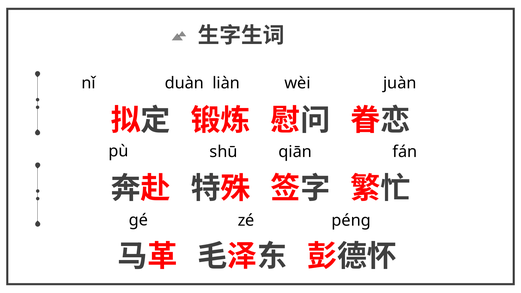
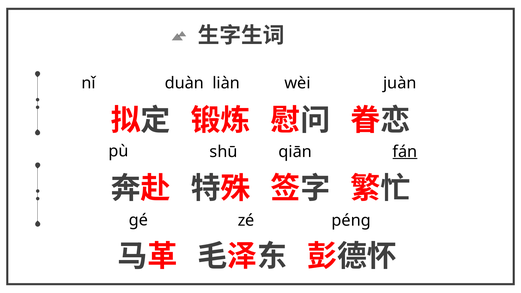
fán underline: none -> present (405, 152)
